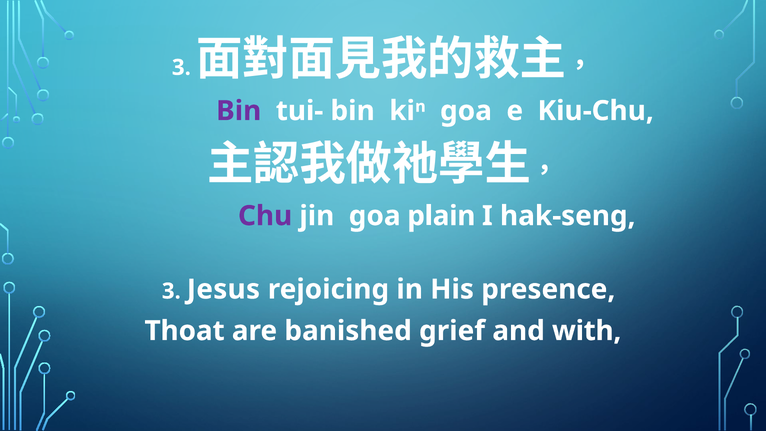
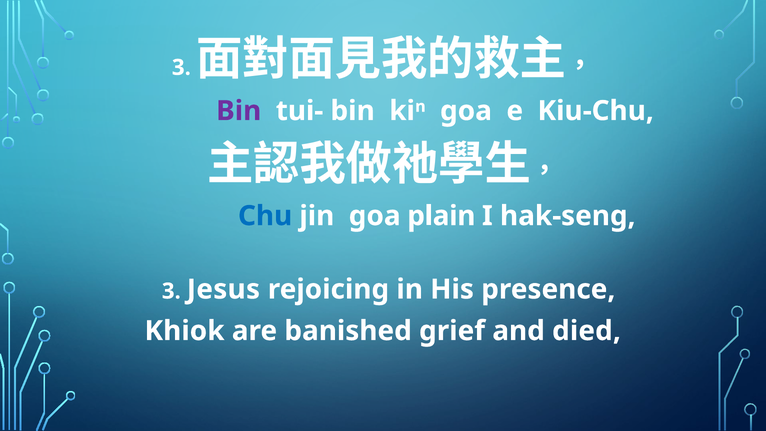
Chu colour: purple -> blue (265, 216)
Thoat: Thoat -> Khiok (185, 331)
with: with -> died (586, 331)
